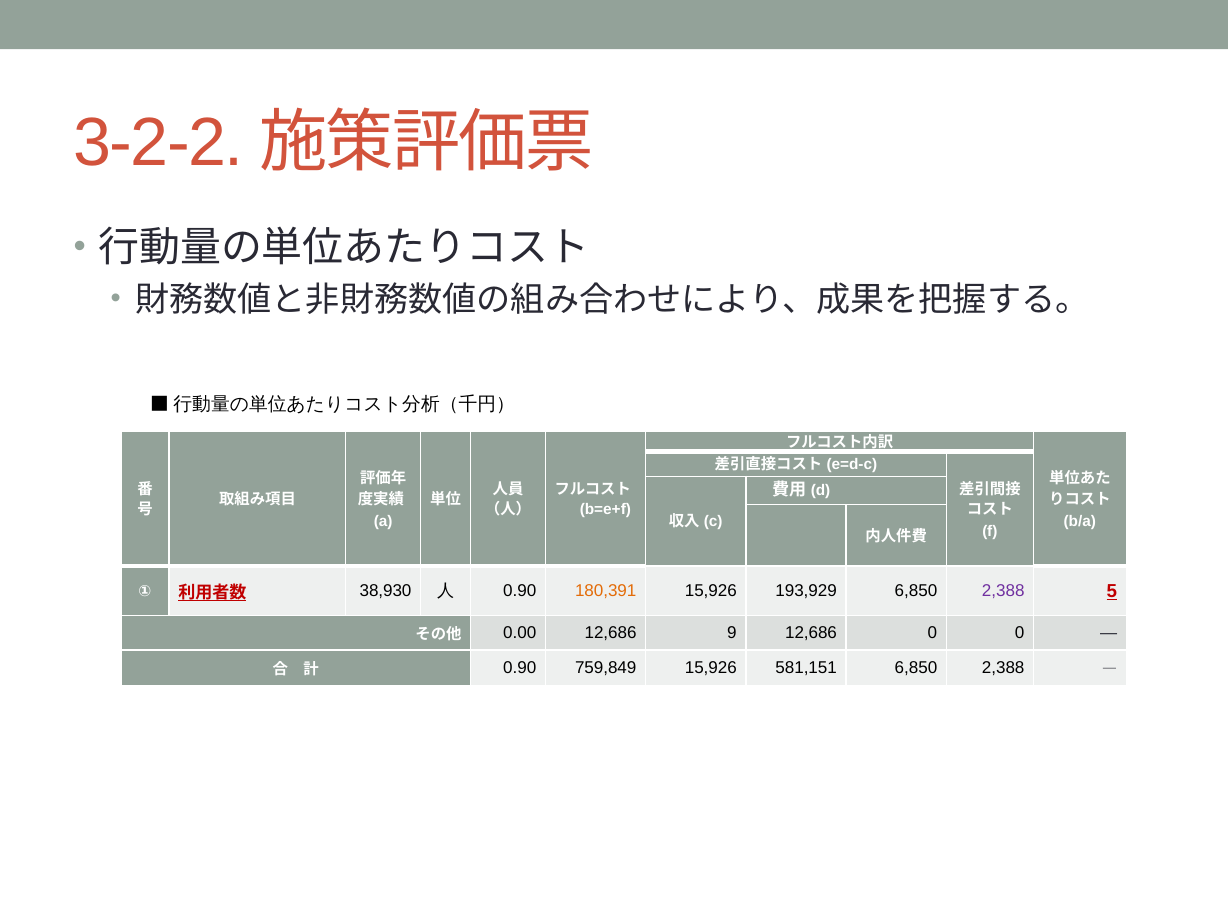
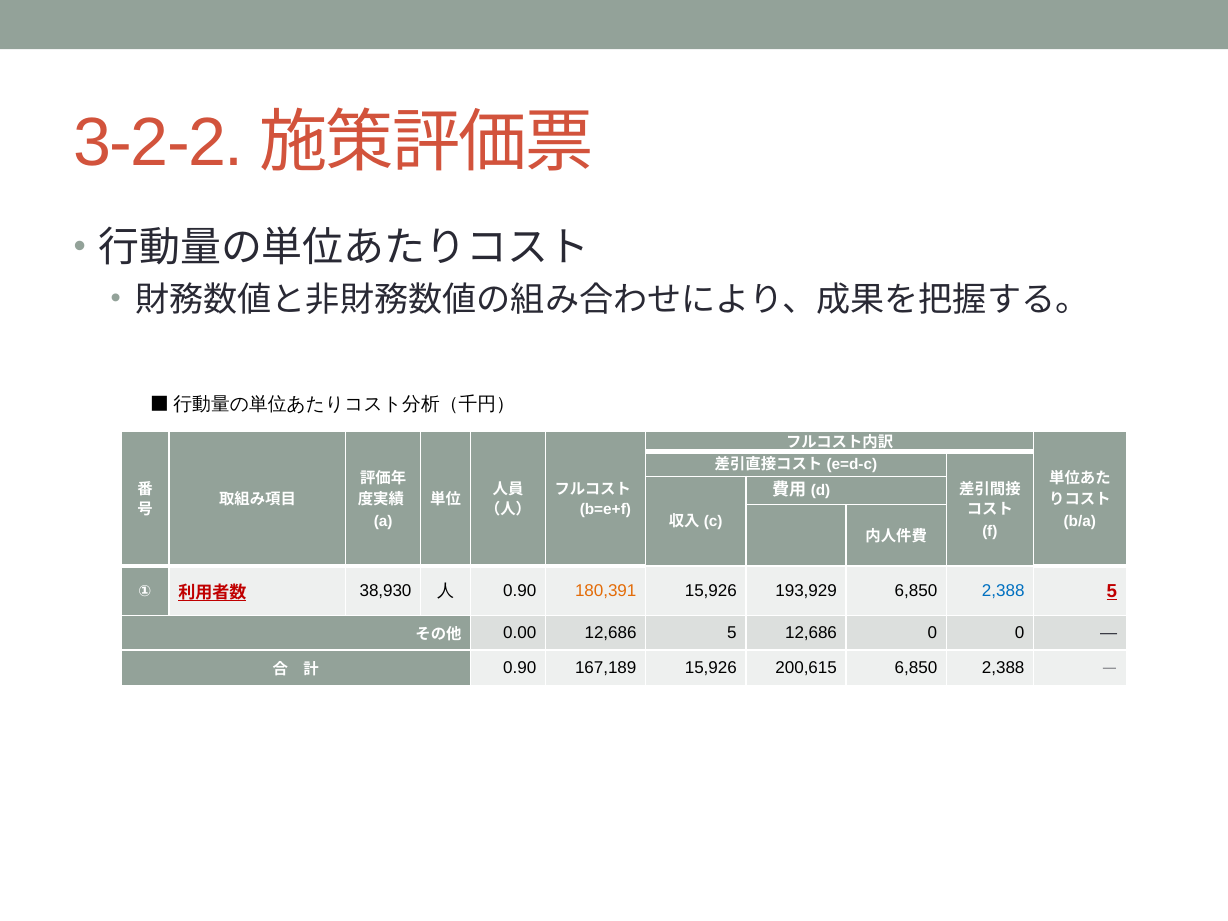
2,388 colour: purple -> blue (1003, 591)
12,686 9: 9 -> 5 (732, 633)
759,849: 759,849 -> 167,189 (606, 668)
581,151: 581,151 -> 200,615 (806, 668)
